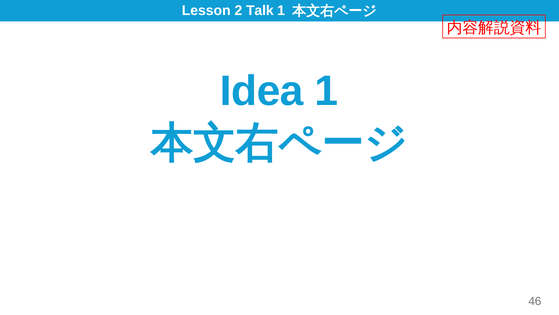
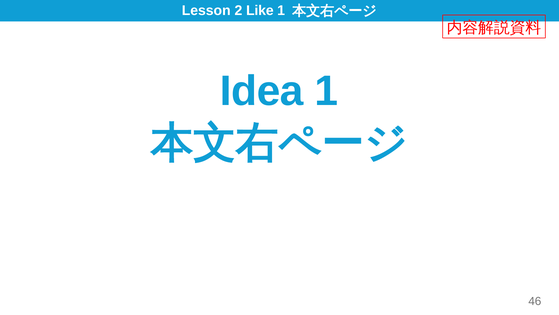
Talk: Talk -> Like (260, 11)
